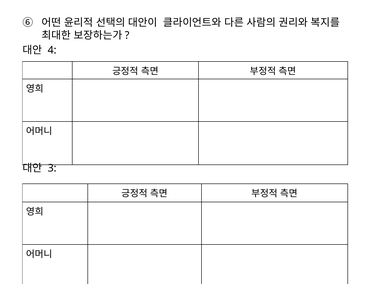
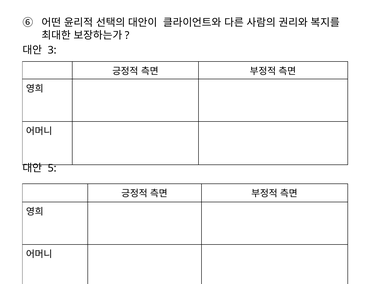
4: 4 -> 3 (52, 50)
3: 3 -> 5 (52, 168)
